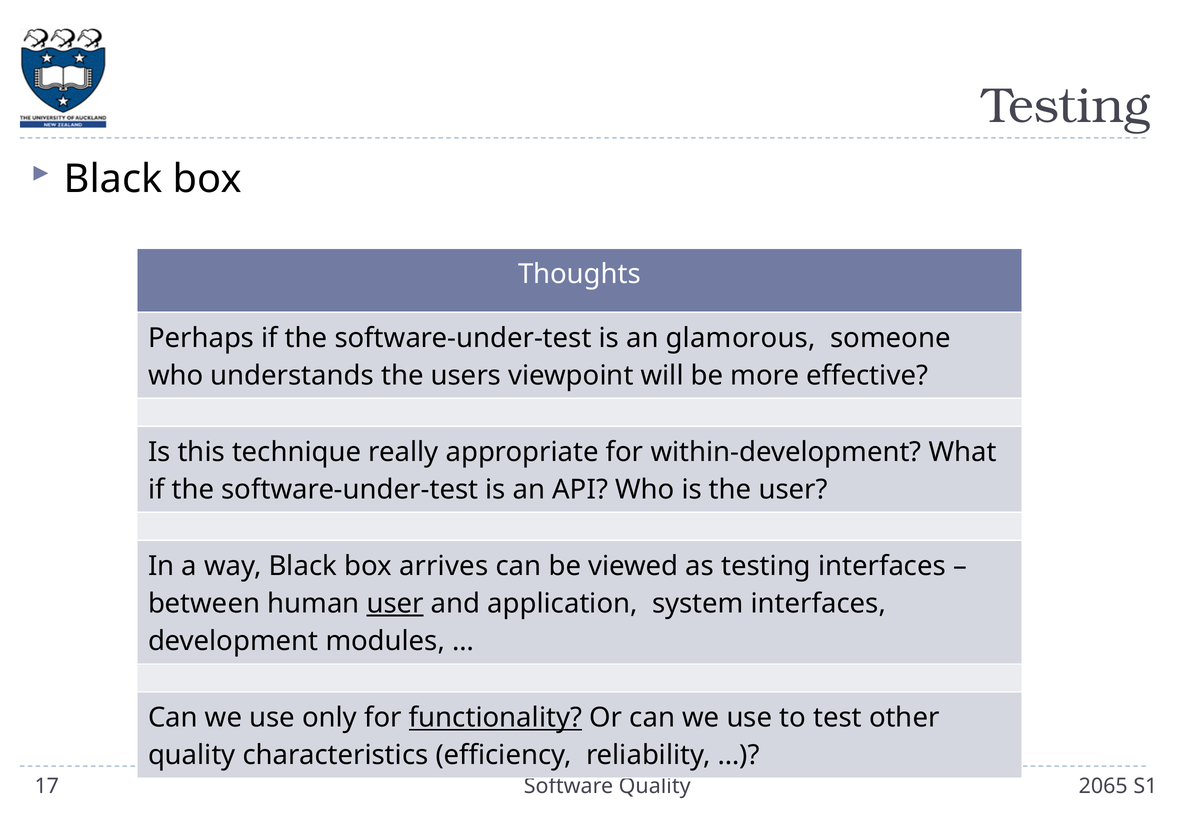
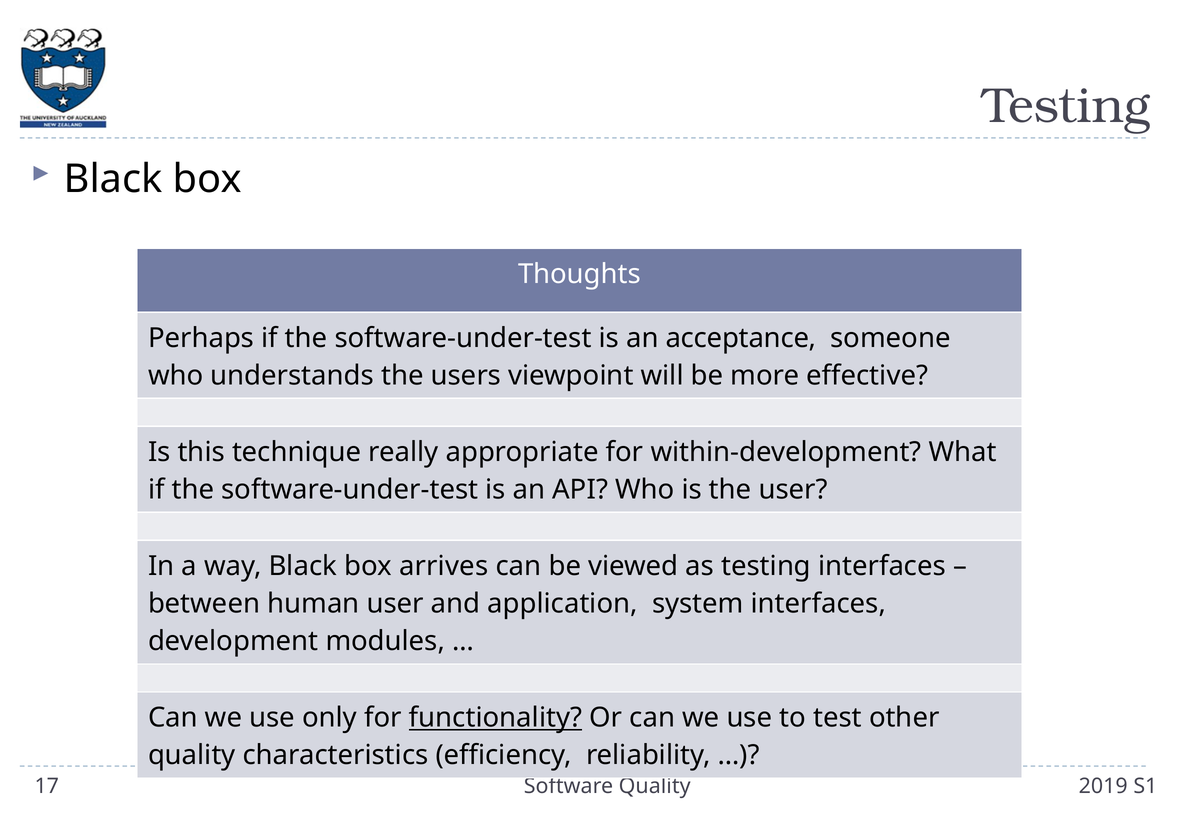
glamorous: glamorous -> acceptance (741, 338)
user underline: present -> none (395, 603)
2065: 2065 -> 2019 (1103, 786)
